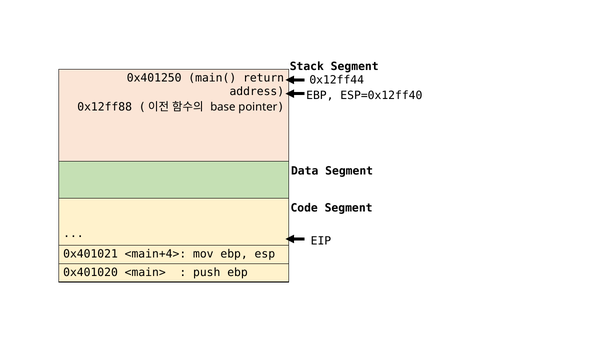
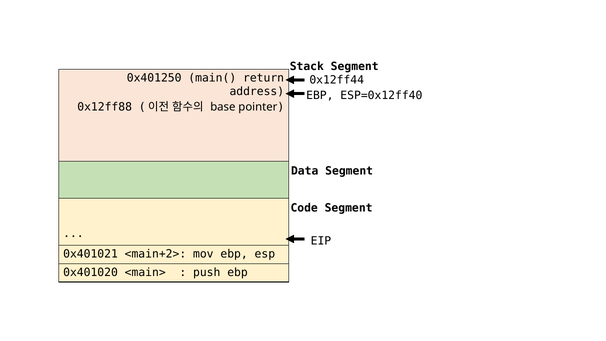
<main+4>: <main+4> -> <main+2> (155, 254)
